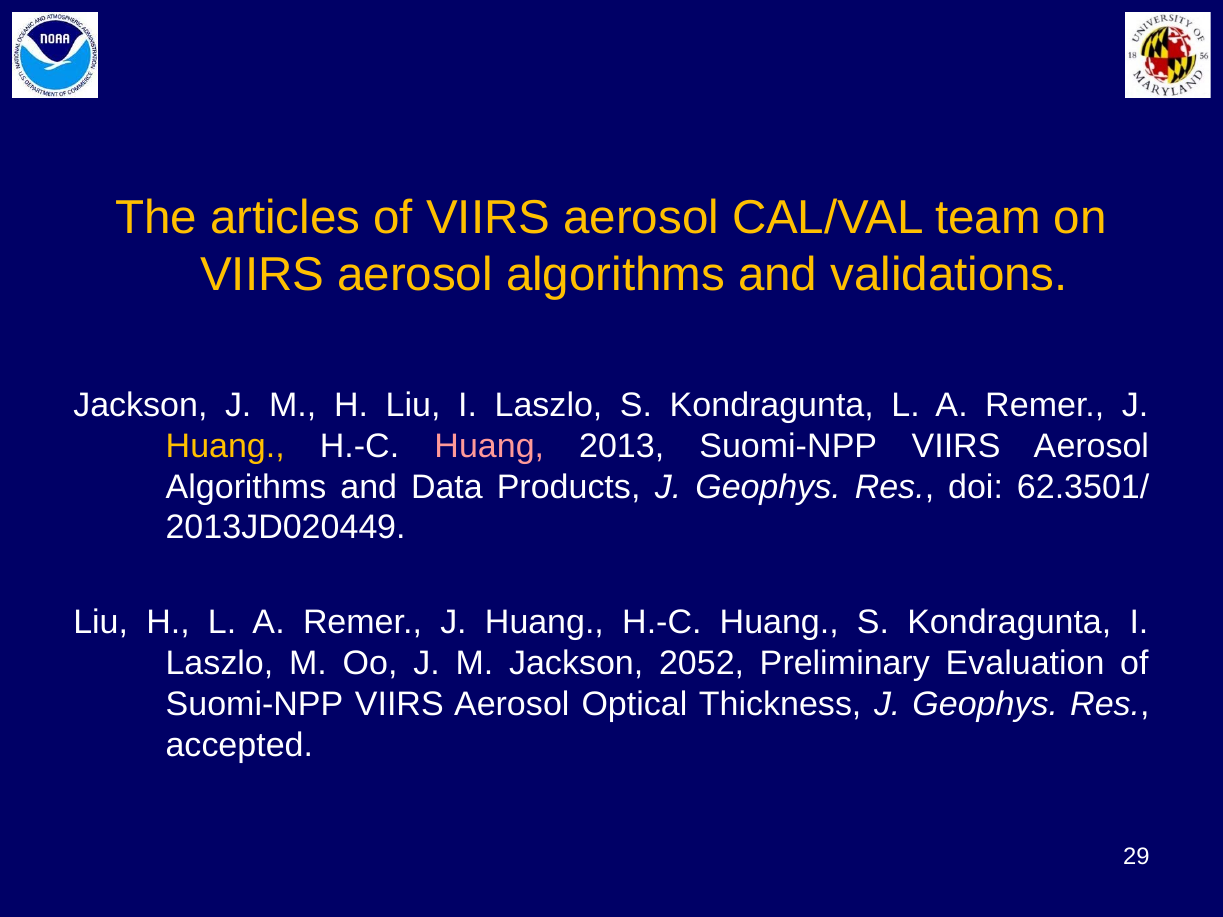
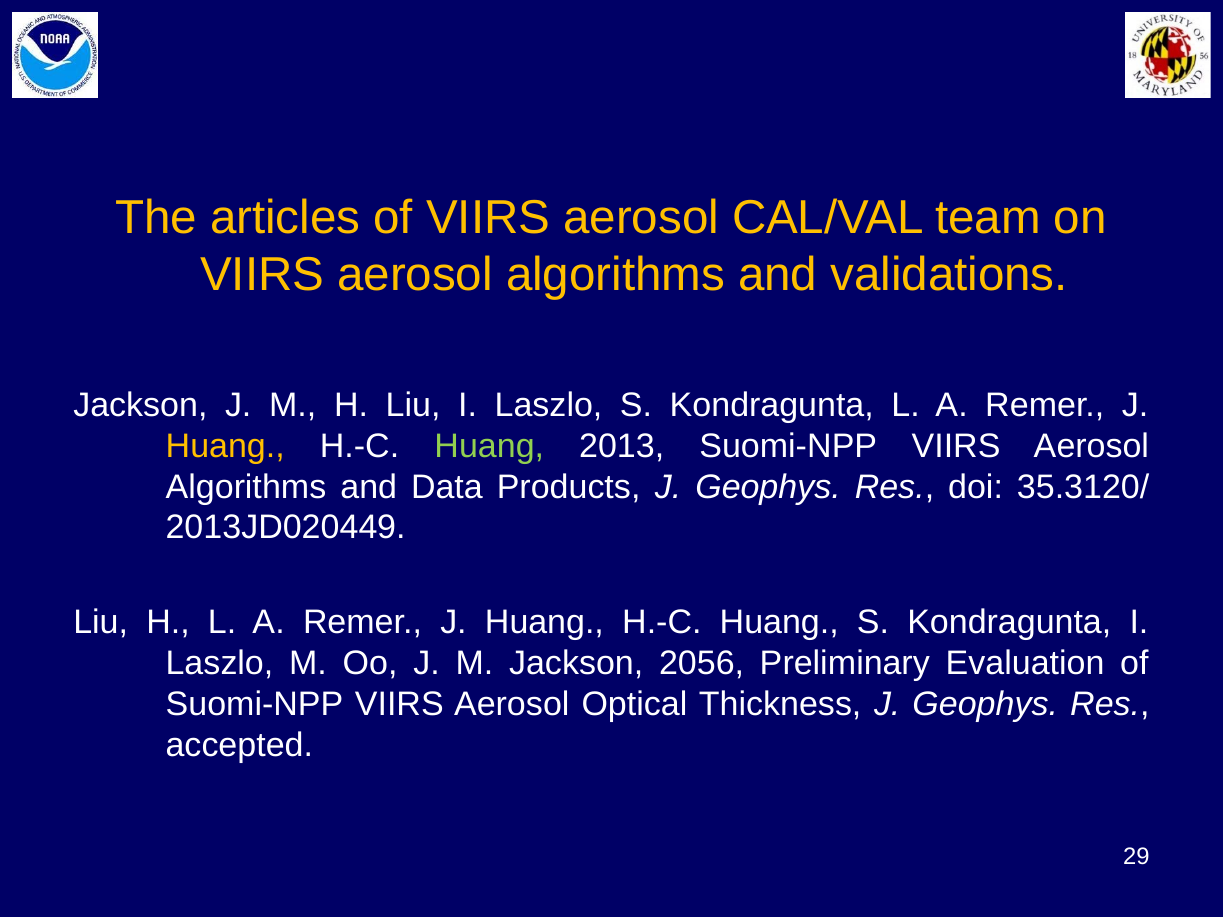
Huang colour: pink -> light green (489, 446)
62.3501/: 62.3501/ -> 35.3120/ (1083, 487)
2052: 2052 -> 2056 (702, 664)
